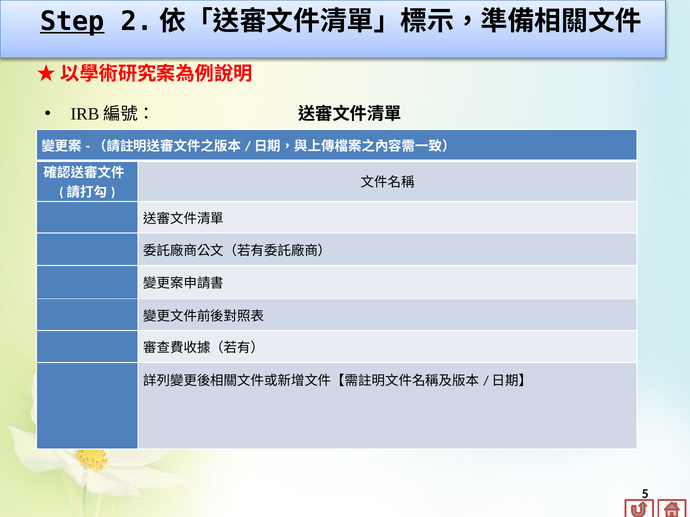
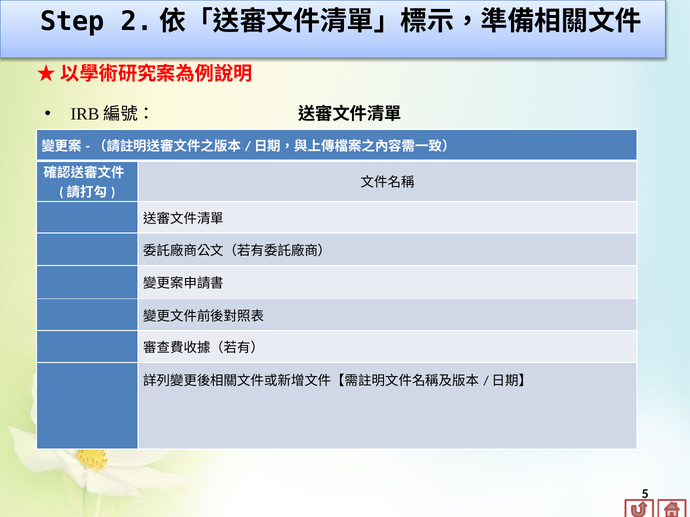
Step underline: present -> none (72, 21)
